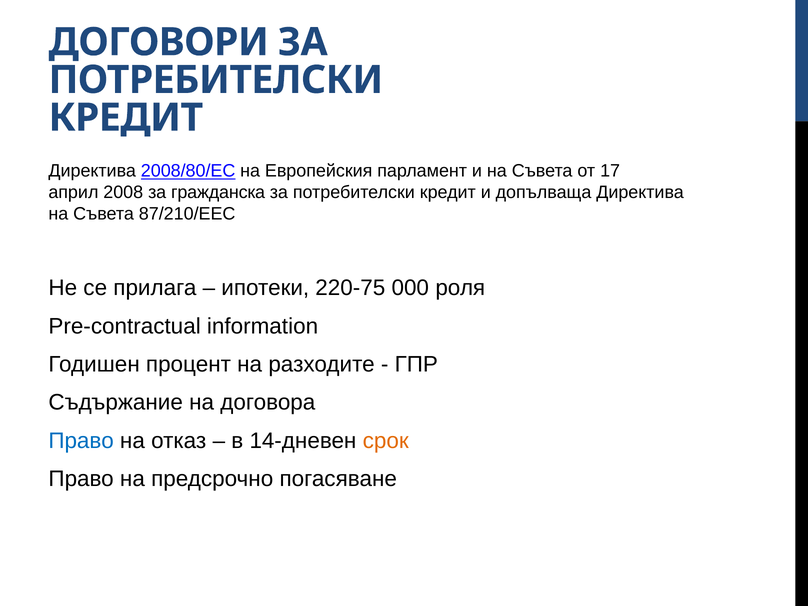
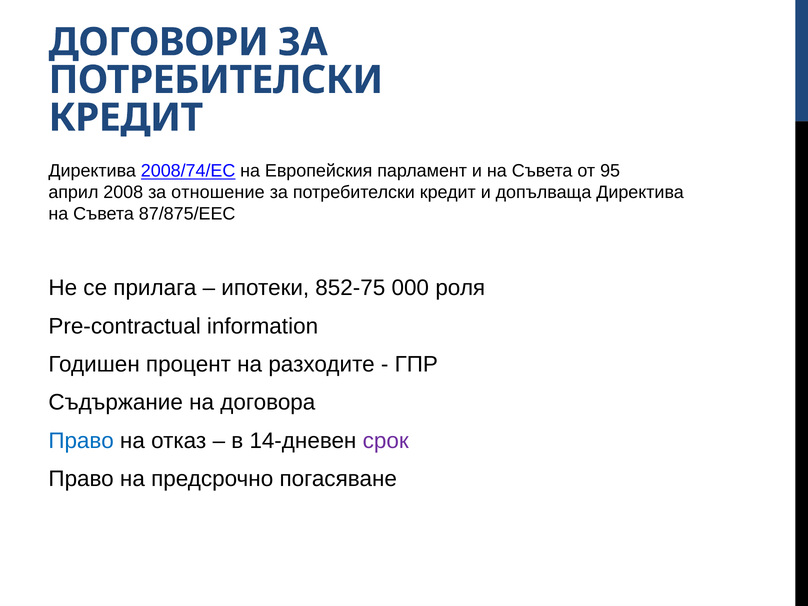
2008/80/EC: 2008/80/EC -> 2008/74/EC (188, 171)
17: 17 -> 95 (610, 171)
гражданска: гражданска -> отношение (218, 192)
87/210/EEC: 87/210/EEC -> 87/875/EEC (187, 214)
220-75: 220-75 -> 852-75 (350, 288)
срок colour: orange -> purple (386, 441)
